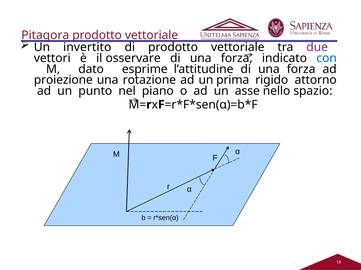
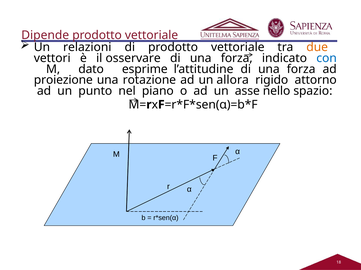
Pitagora: Pitagora -> Dipende (45, 35)
invertito: invertito -> relazioni (87, 47)
due colour: purple -> orange (317, 47)
prima: prima -> allora (233, 80)
